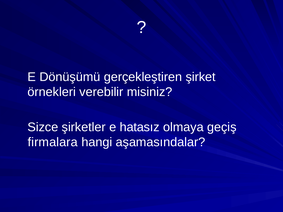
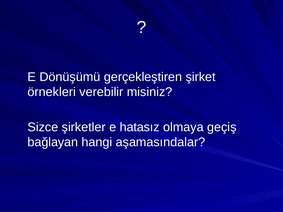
firmalara: firmalara -> bağlayan (53, 142)
